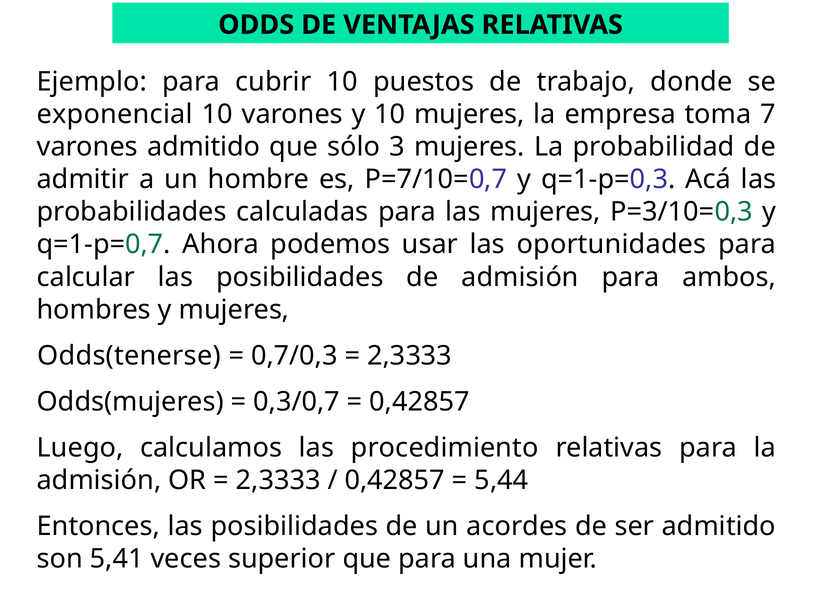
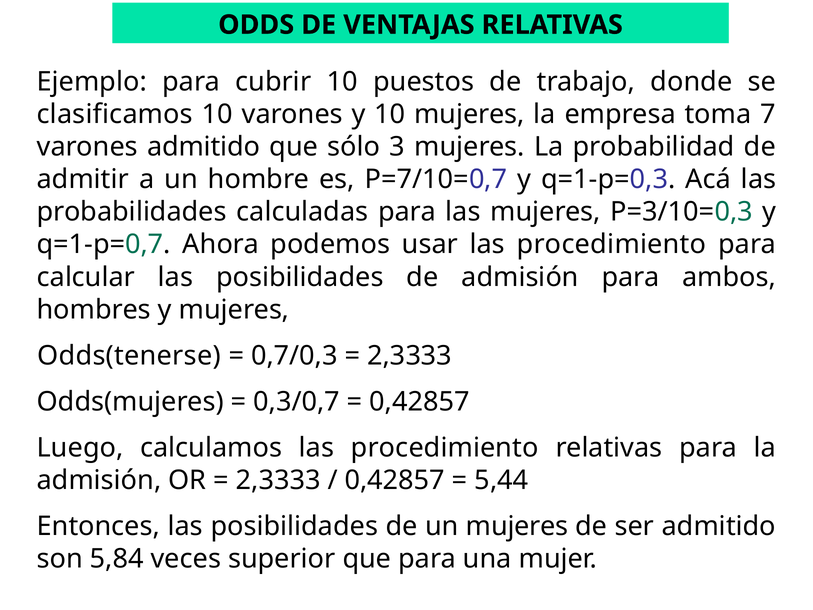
exponencial: exponencial -> clasificamos (115, 114)
usar las oportunidades: oportunidades -> procedimiento (611, 244)
un acordes: acordes -> mujeres (517, 526)
5,41: 5,41 -> 5,84 (117, 559)
